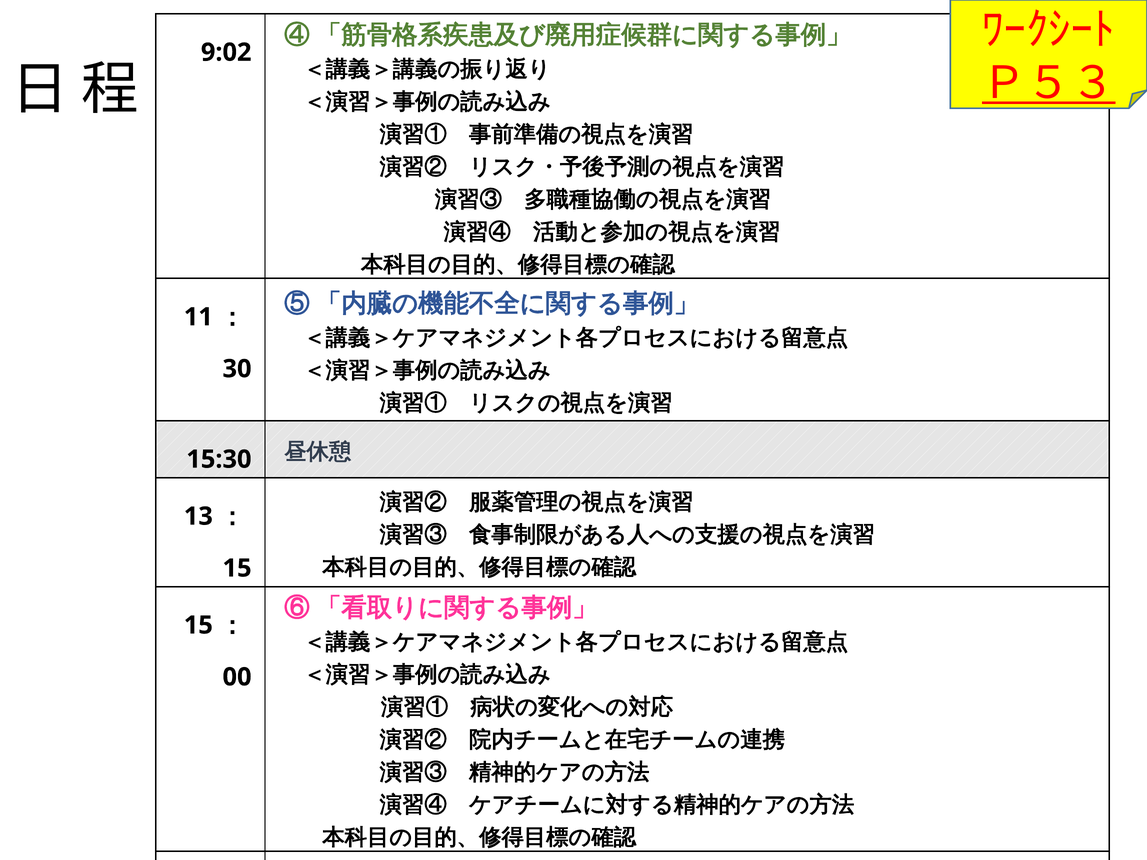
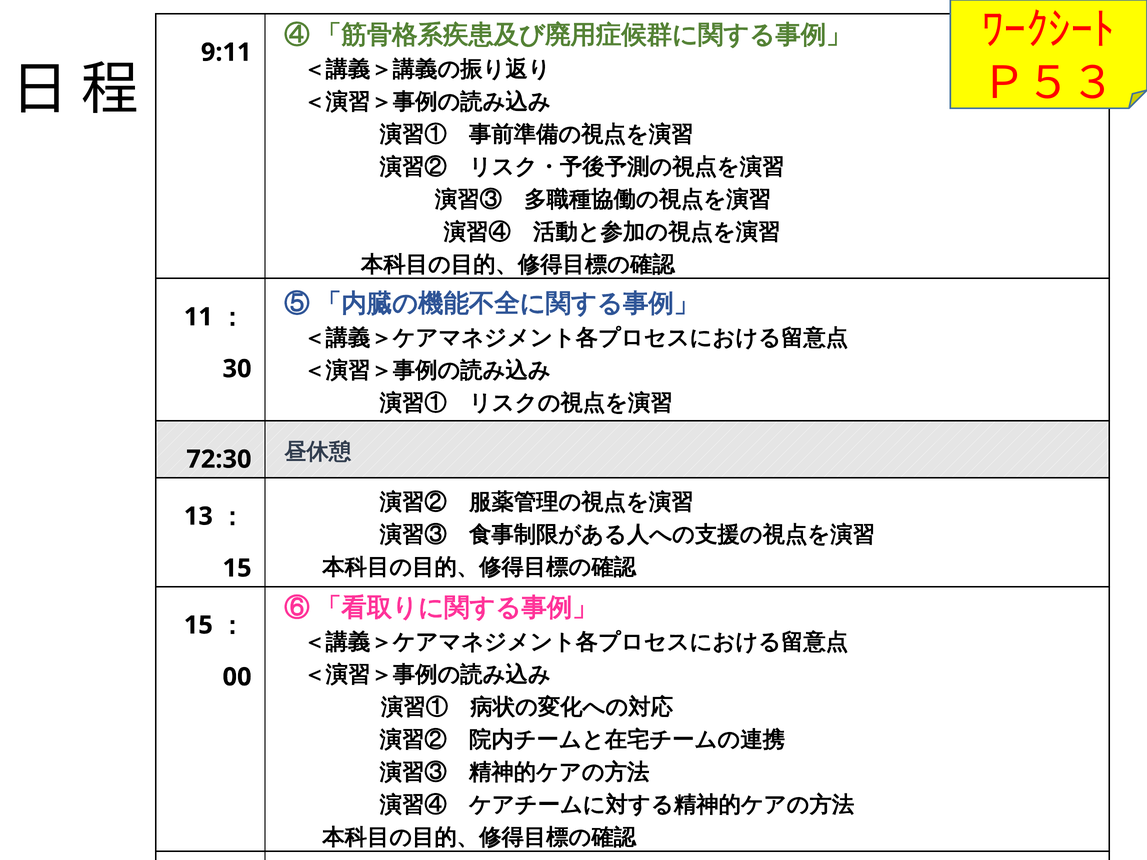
9:02: 9:02 -> 9:11 (226, 52)
Ｐ５３ underline: present -> none (1049, 83)
15:30: 15:30 -> 72:30 (219, 459)
